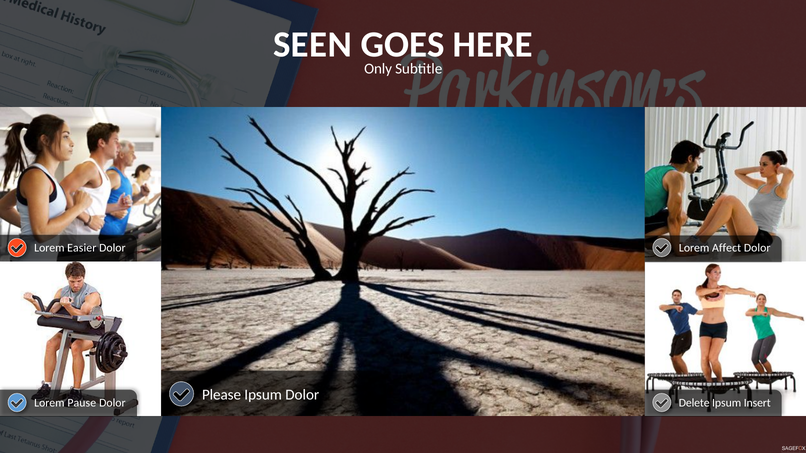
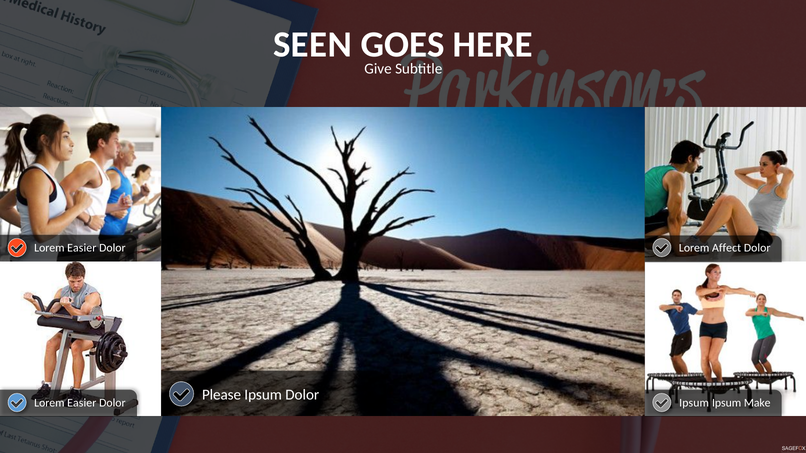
Only: Only -> Give (378, 69)
Pause: Pause -> Easier (82, 403)
Delete: Delete -> Ipsum (694, 403)
Insert: Insert -> Make (757, 403)
